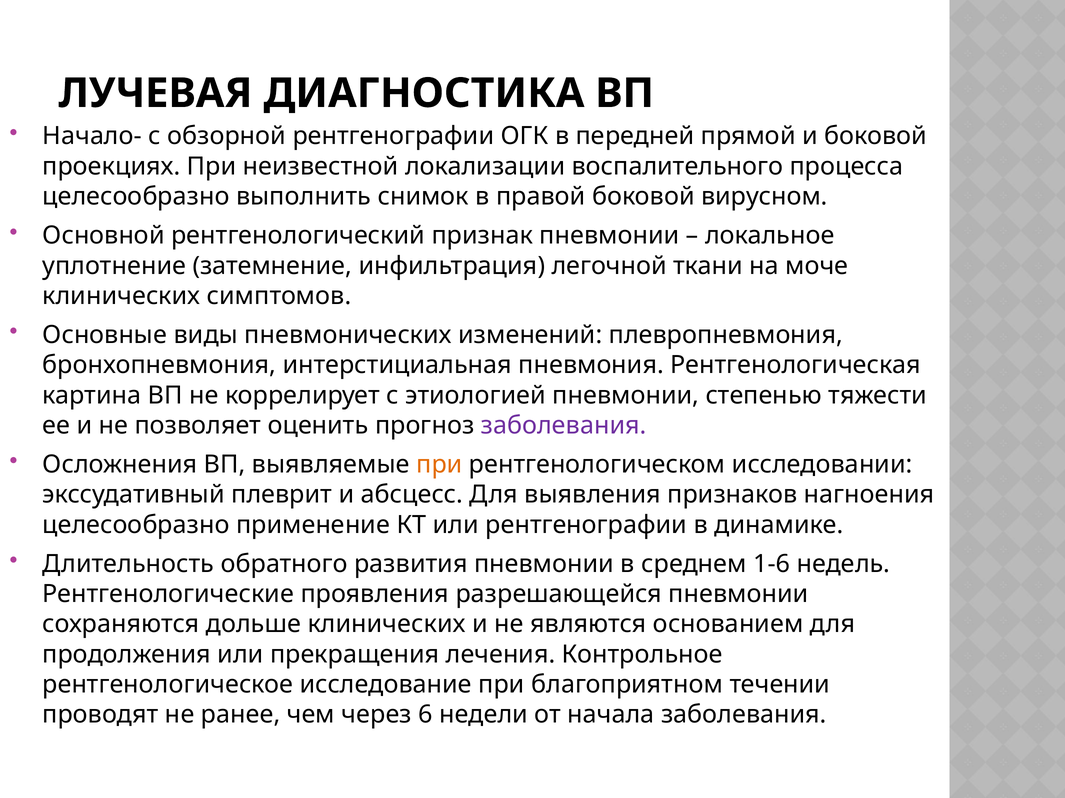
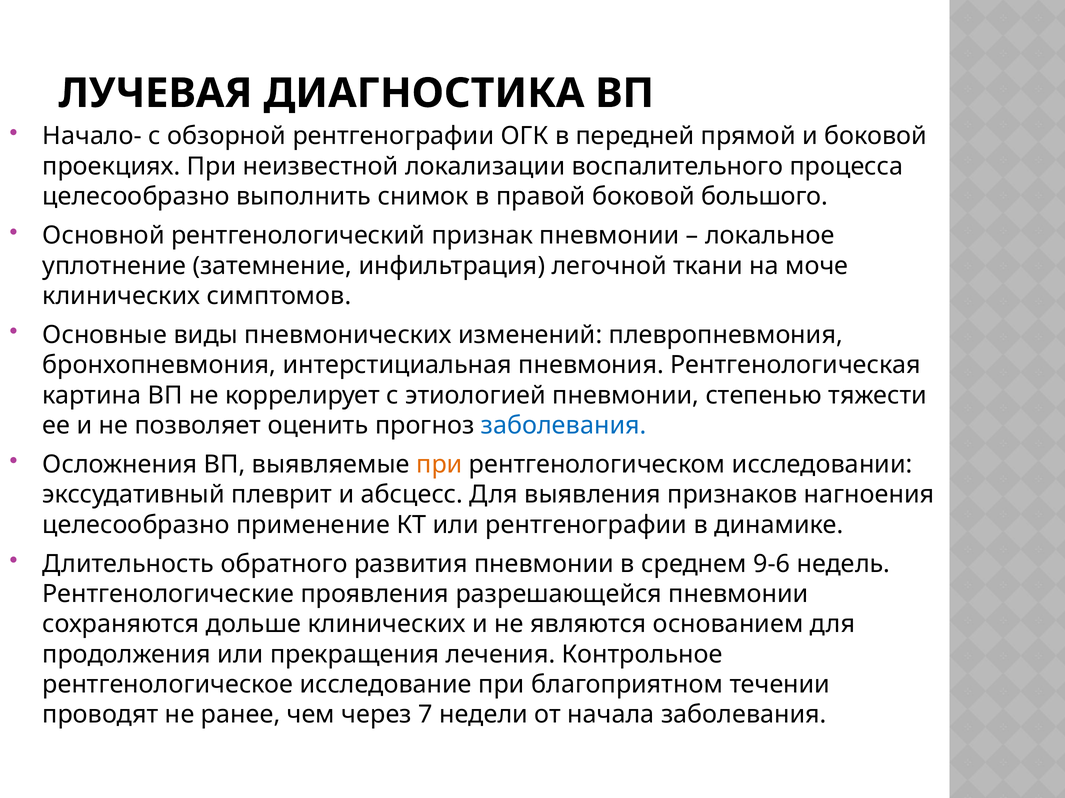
вирусном: вирусном -> большого (764, 197)
заболевания colour: purple -> blue (564, 426)
1-6: 1-6 -> 9-6 (772, 564)
6: 6 -> 7 (425, 715)
